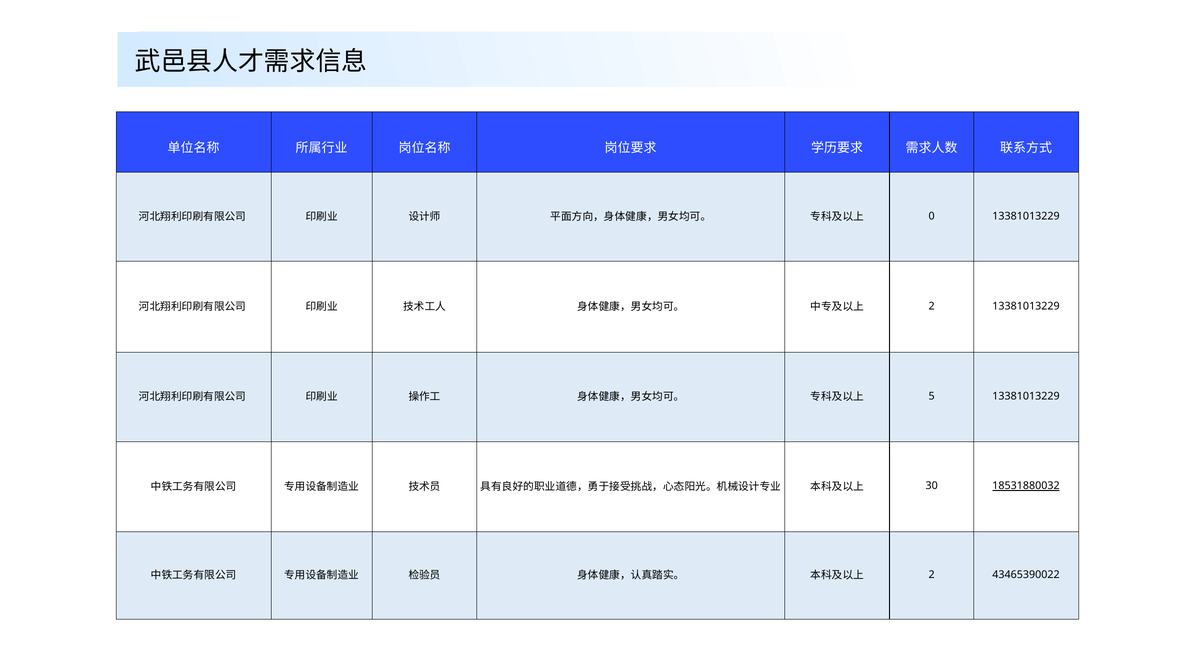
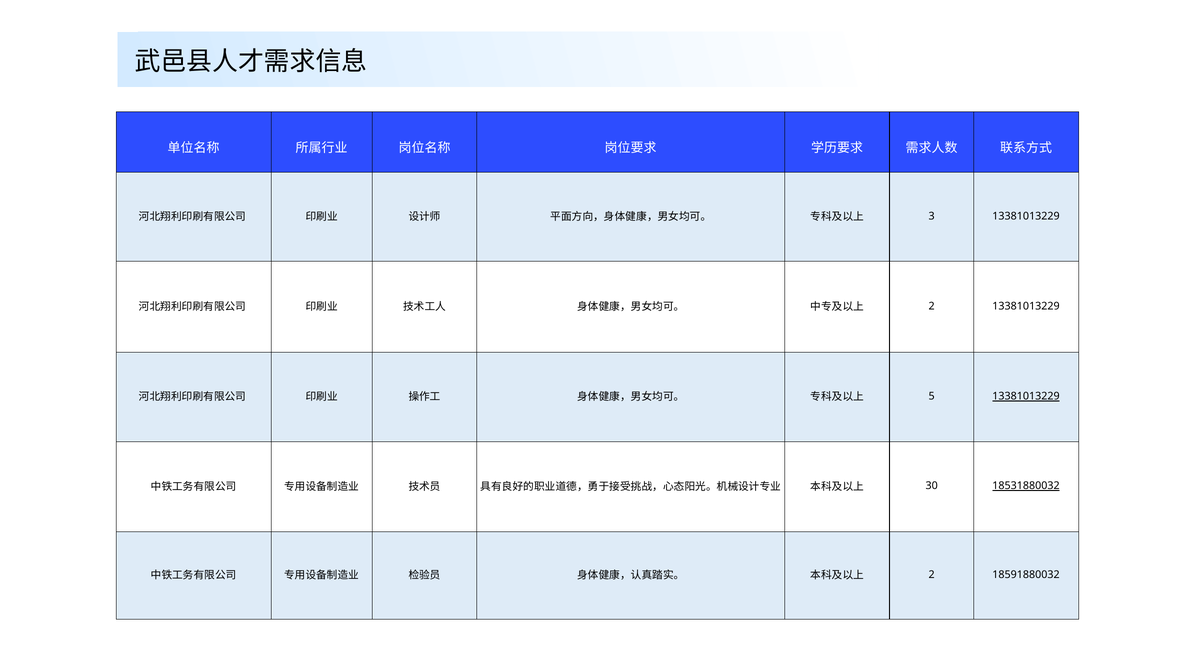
0: 0 -> 3 (932, 216)
13381013229 underline: none -> present (1026, 396)
43465390022: 43465390022 -> 18591880032 (1026, 574)
